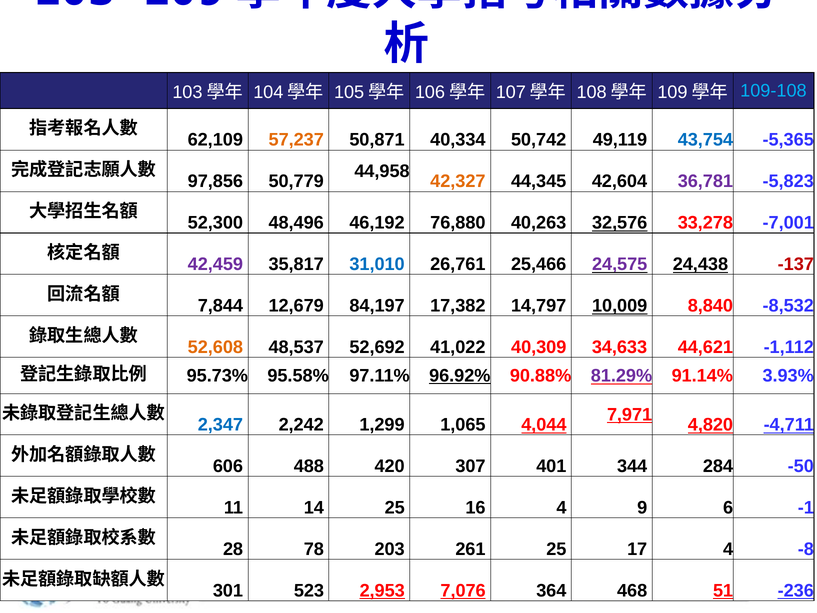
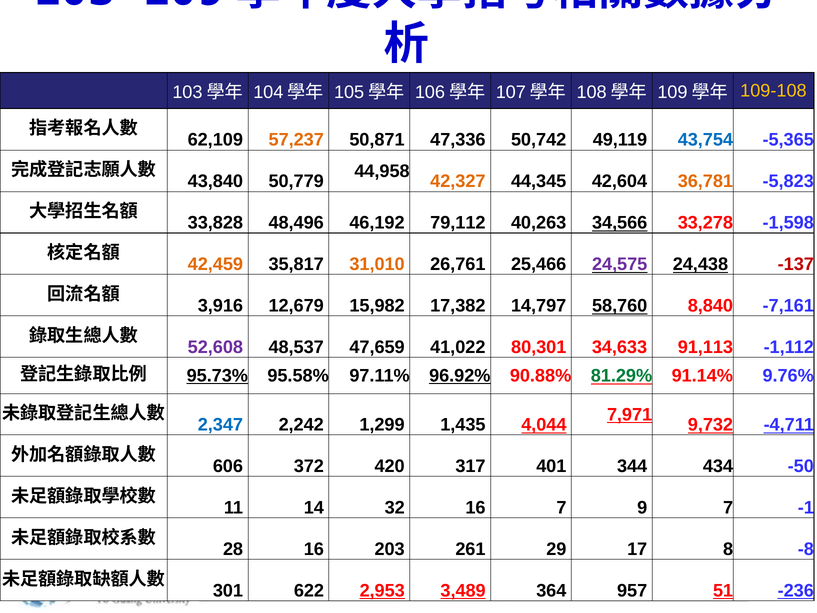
109-108 colour: light blue -> yellow (773, 91)
40,334: 40,334 -> 47,336 (458, 140)
97,856: 97,856 -> 43,840 (215, 181)
36,781 colour: purple -> orange (705, 181)
52,300: 52,300 -> 33,828 (215, 223)
76,880: 76,880 -> 79,112 (458, 223)
32,576: 32,576 -> 34,566 (620, 223)
-7,001: -7,001 -> -1,598 (788, 223)
42,459 colour: purple -> orange (215, 264)
31,010 colour: blue -> orange (377, 264)
7,844: 7,844 -> 3,916 (220, 306)
84,197: 84,197 -> 15,982 (377, 306)
10,009: 10,009 -> 58,760 (620, 306)
-8,532: -8,532 -> -7,161 (788, 306)
52,608 colour: orange -> purple (215, 347)
52,692: 52,692 -> 47,659 (377, 347)
40,309: 40,309 -> 80,301 (539, 347)
44,621: 44,621 -> 91,113 (705, 347)
95.73% underline: none -> present (217, 376)
81.29% colour: purple -> green (621, 376)
3.93%: 3.93% -> 9.76% (788, 376)
1,065: 1,065 -> 1,435 (463, 425)
4,820: 4,820 -> 9,732 (710, 425)
488: 488 -> 372 (309, 466)
307: 307 -> 317 (470, 466)
284: 284 -> 434 (718, 466)
14 25: 25 -> 32 (395, 508)
16 4: 4 -> 7 (561, 508)
9 6: 6 -> 7 (728, 508)
28 78: 78 -> 16 (314, 549)
261 25: 25 -> 29 (556, 549)
17 4: 4 -> 8 (728, 549)
523: 523 -> 622 (309, 590)
7,076: 7,076 -> 3,489 (463, 590)
468: 468 -> 957 (632, 590)
